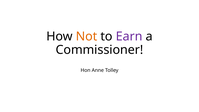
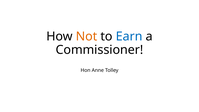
Earn colour: purple -> blue (129, 36)
